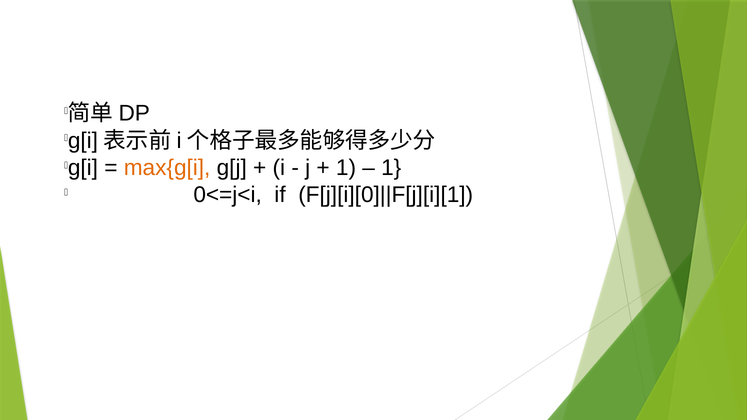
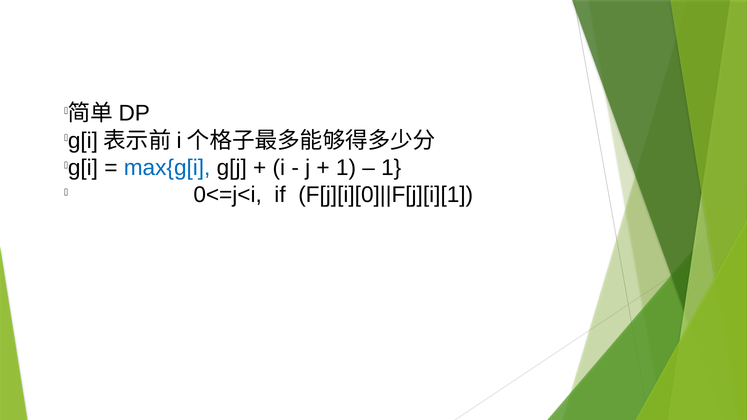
max{g[i colour: orange -> blue (167, 168)
